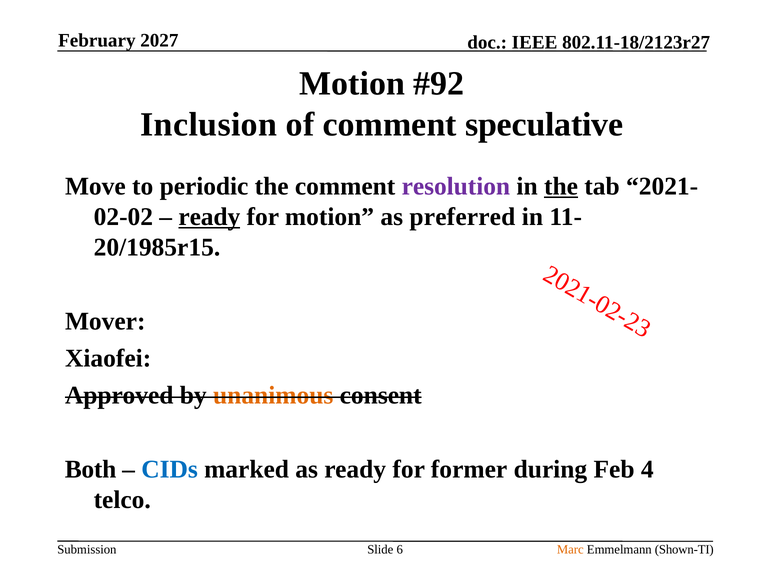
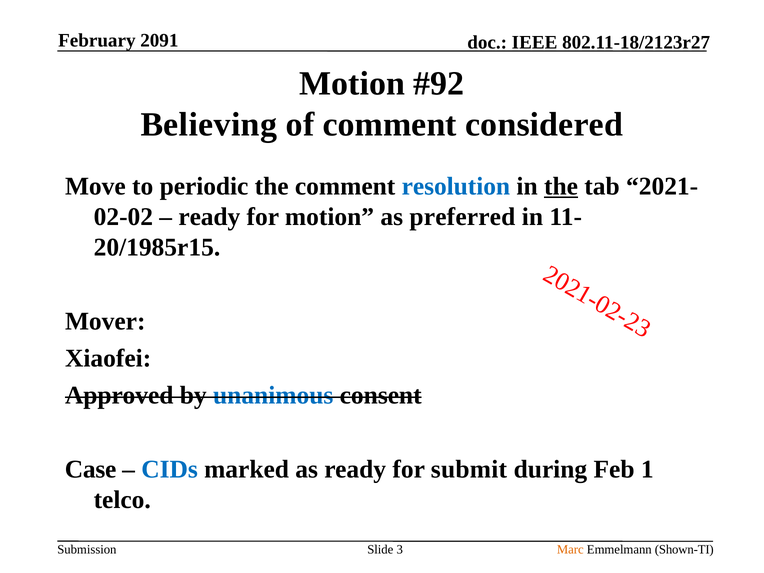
2027: 2027 -> 2091 (159, 40)
Inclusion: Inclusion -> Believing (209, 125)
speculative: speculative -> considered (544, 125)
resolution colour: purple -> blue (456, 186)
ready underline: present -> none (209, 217)
unanimous colour: orange -> blue (273, 395)
Both: Both -> Case (91, 469)
former: former -> submit (469, 469)
Feb 4: 4 -> 1 (647, 469)
Slide 6: 6 -> 3 (400, 550)
